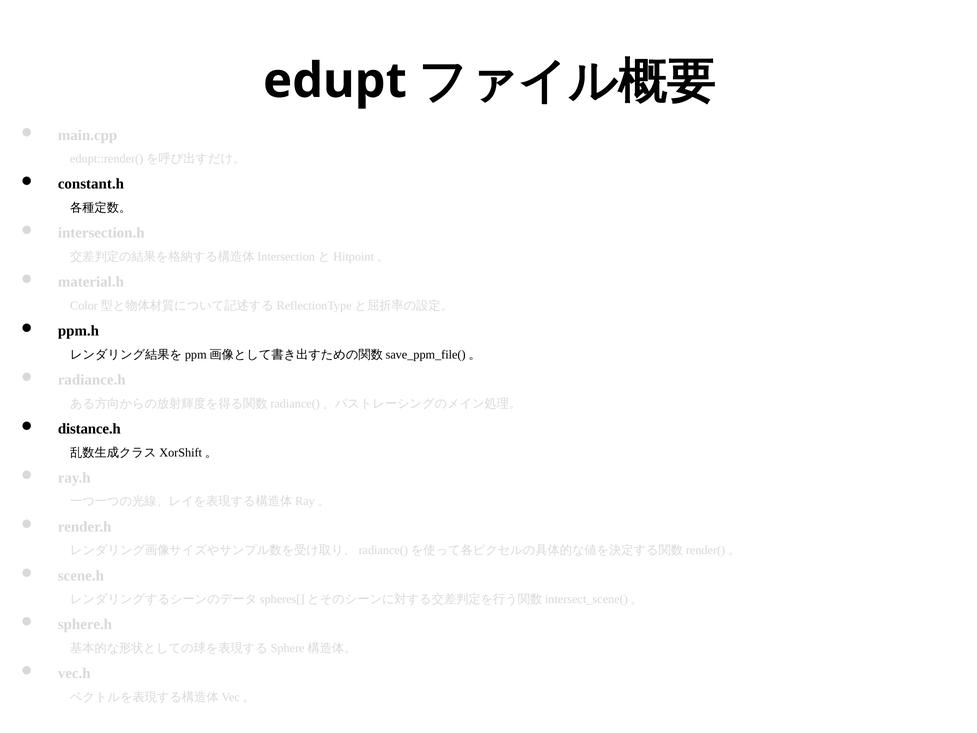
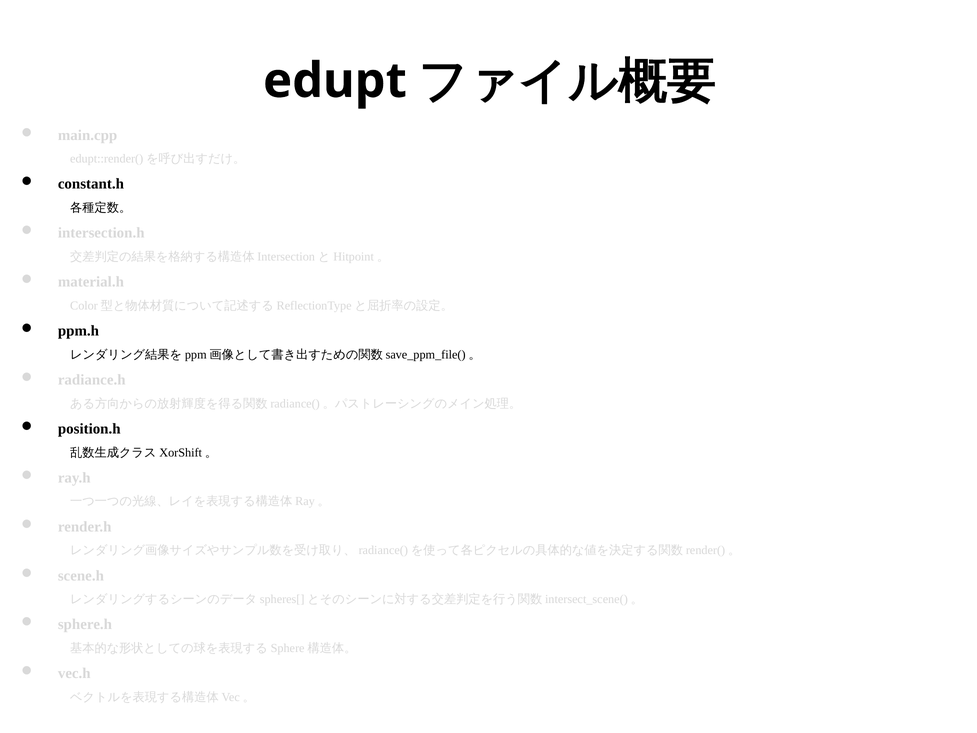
distance.h: distance.h -> position.h (89, 429)
